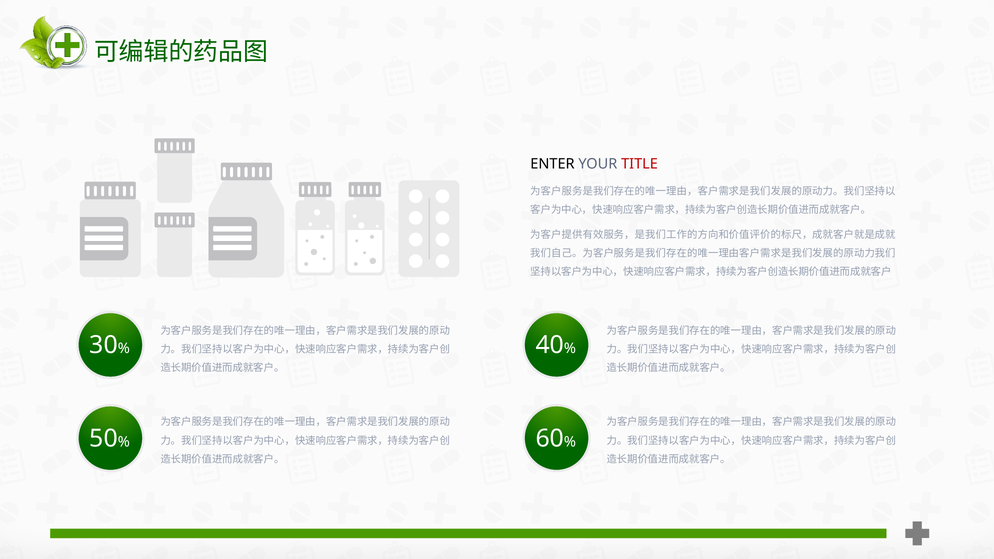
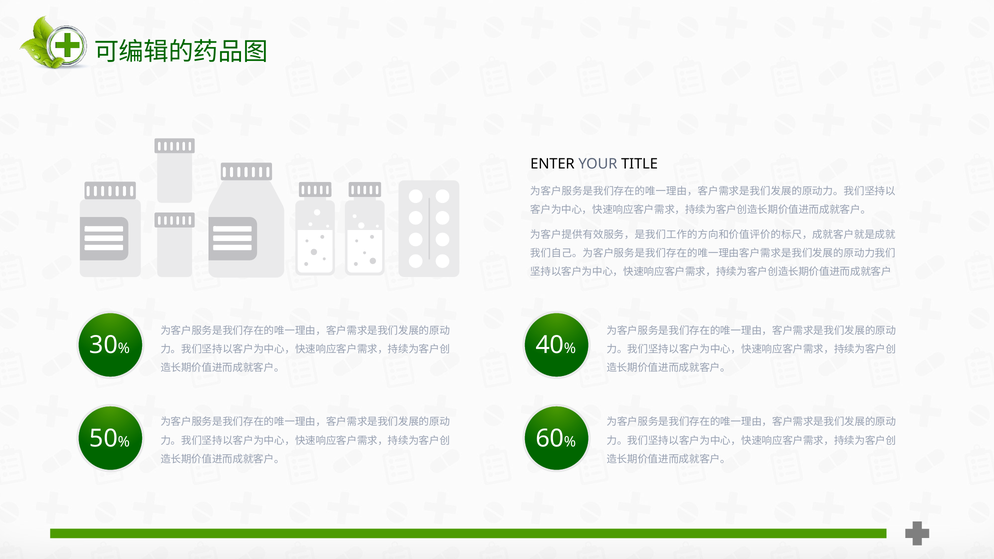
TITLE colour: red -> black (640, 164)
